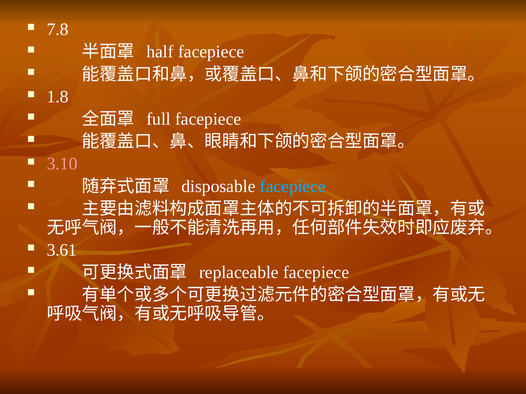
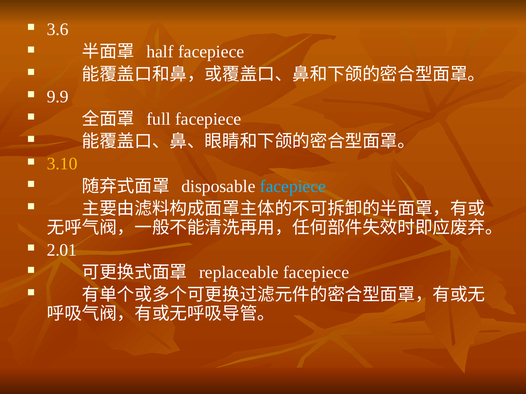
7.8: 7.8 -> 3.6 (58, 29)
1.8: 1.8 -> 9.9 (58, 97)
3.10 colour: pink -> yellow (62, 164)
3.61: 3.61 -> 2.01 (62, 250)
